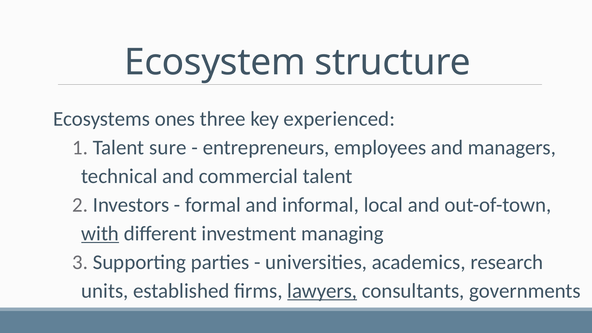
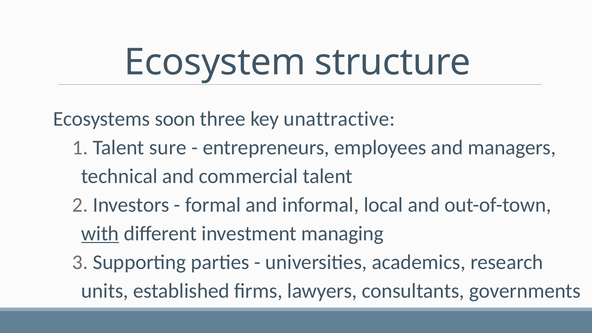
ones: ones -> soon (175, 119)
experienced: experienced -> unattractive (339, 119)
lawyers underline: present -> none (322, 291)
